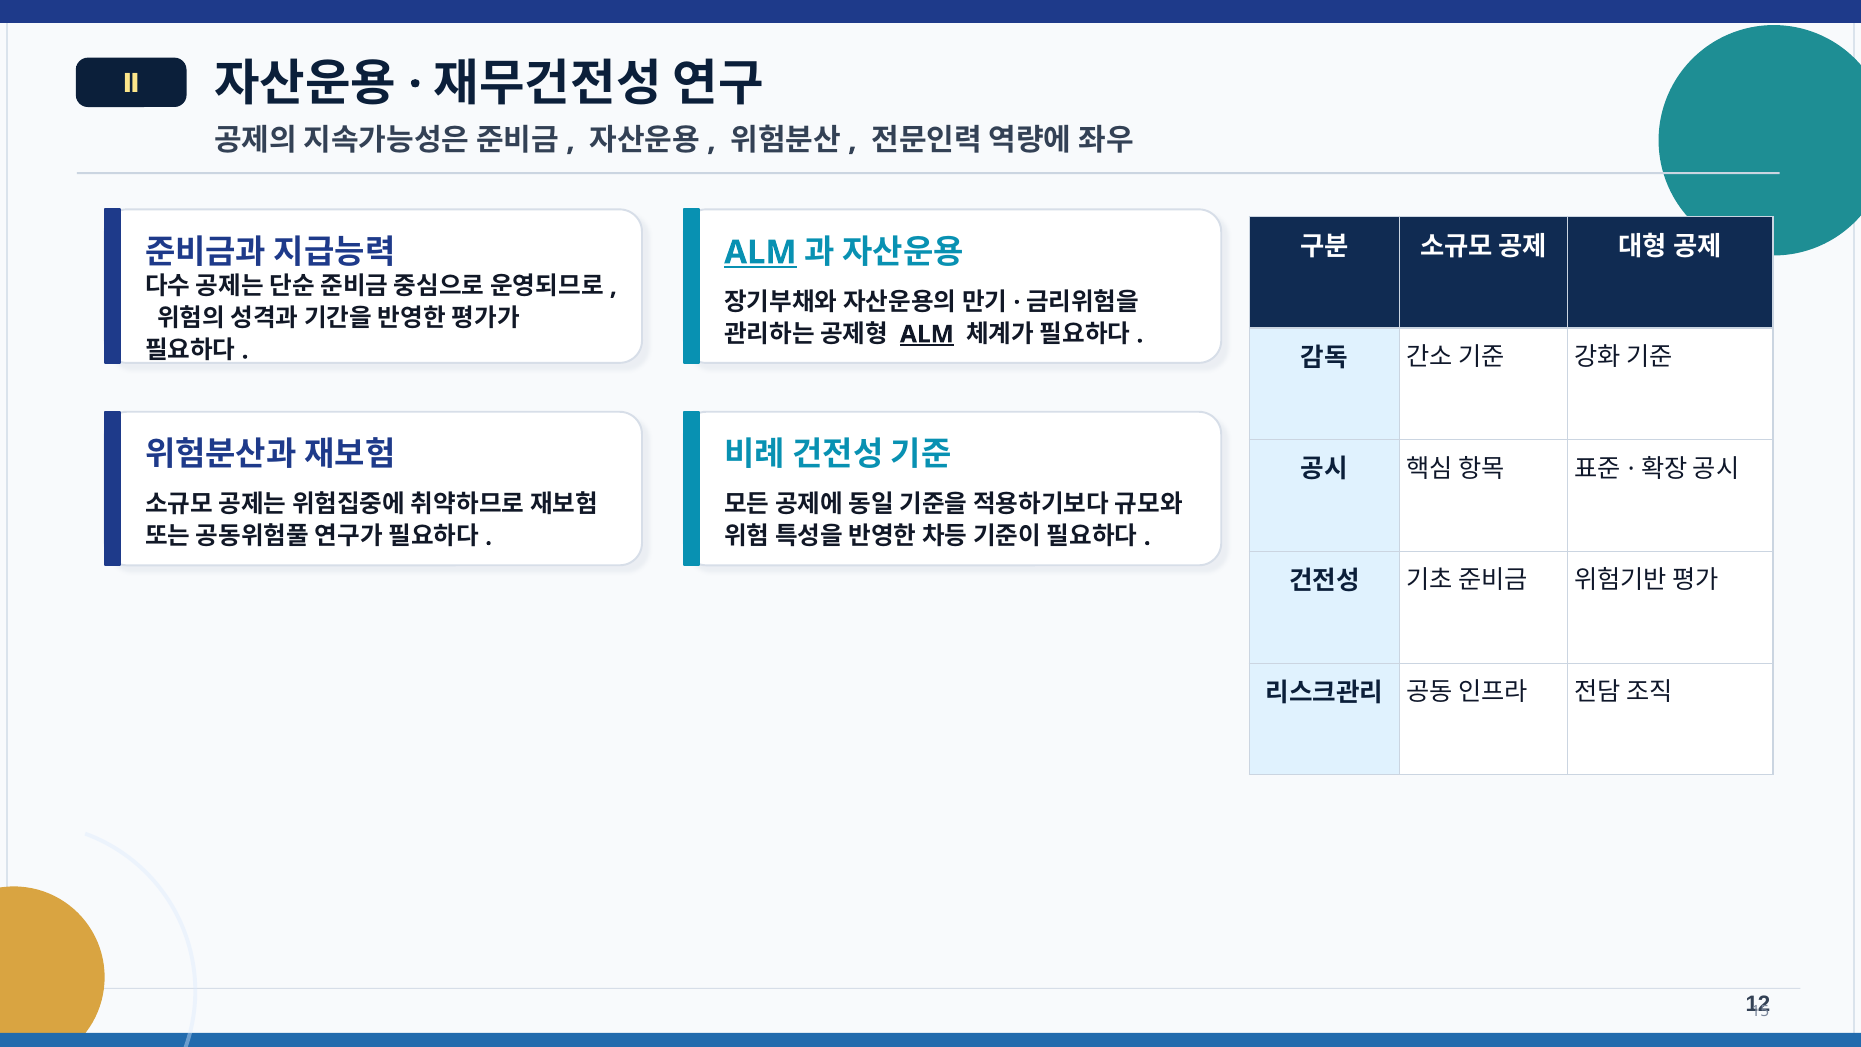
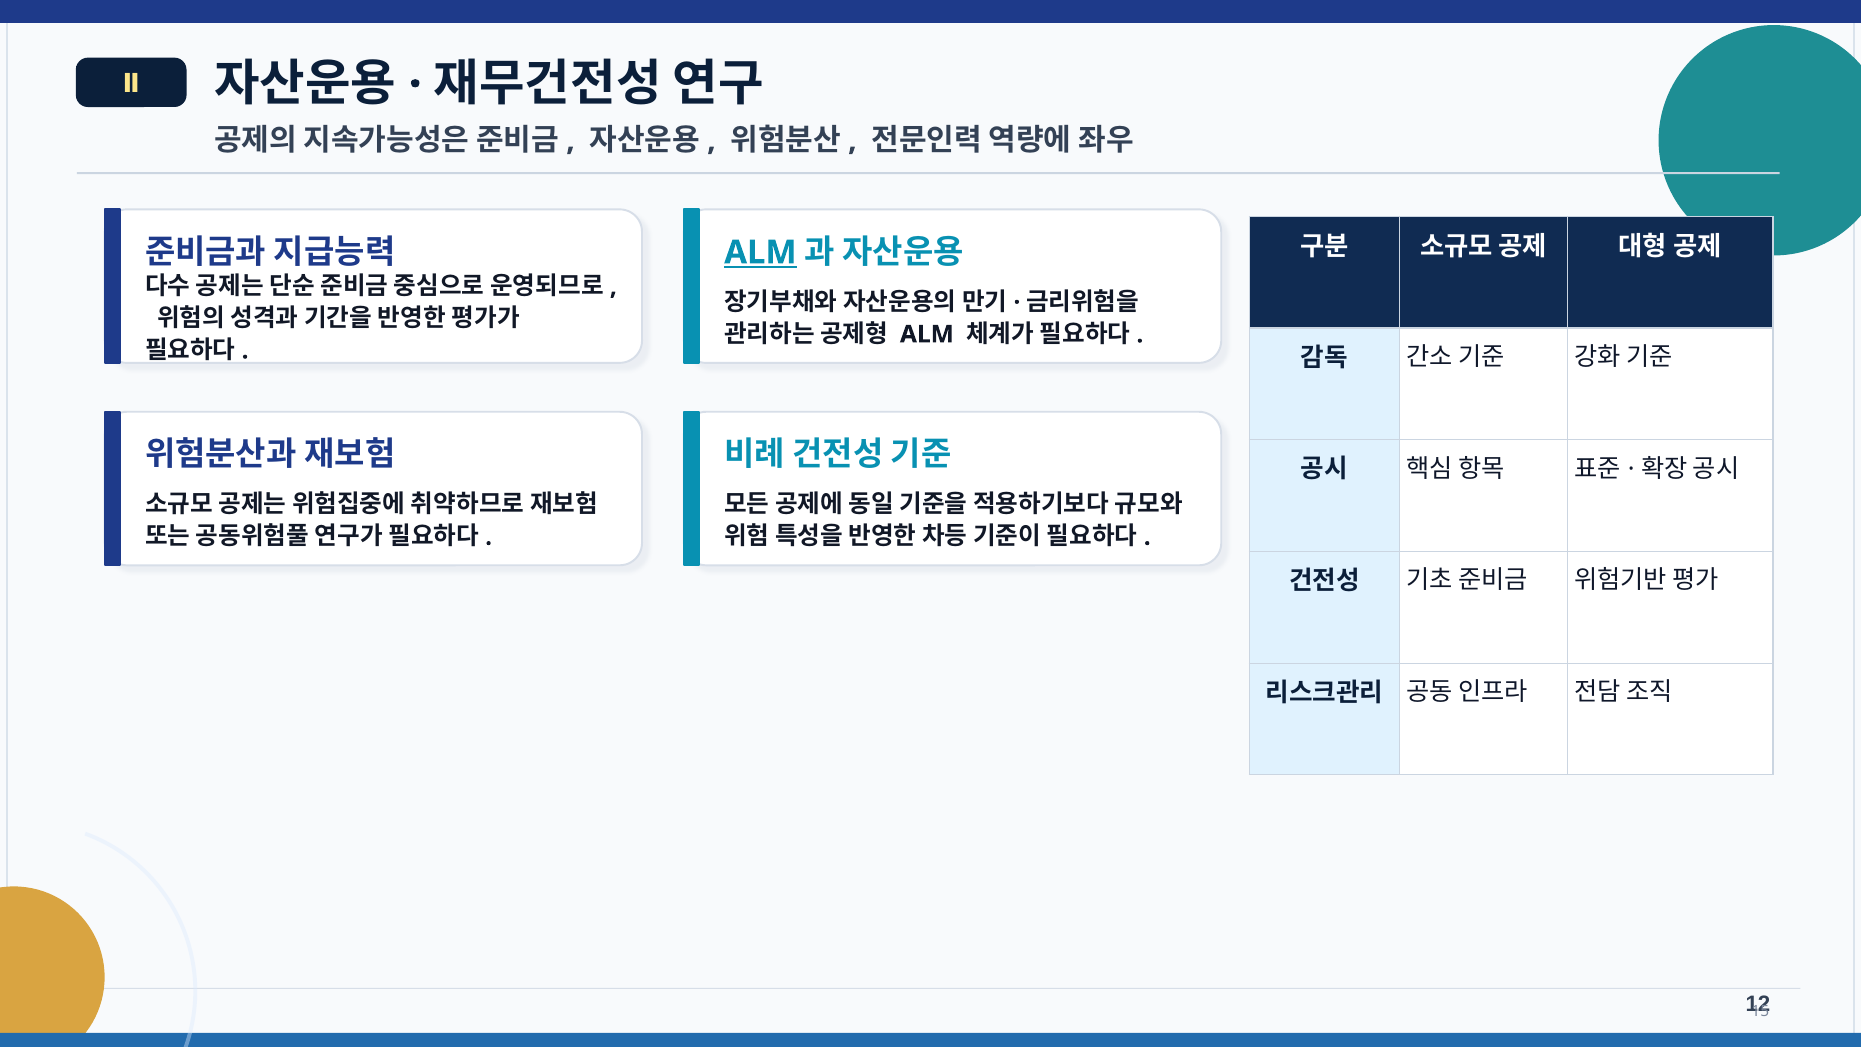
ALM underline: present -> none (927, 334)
